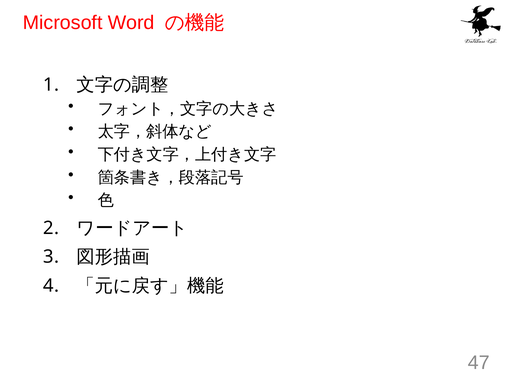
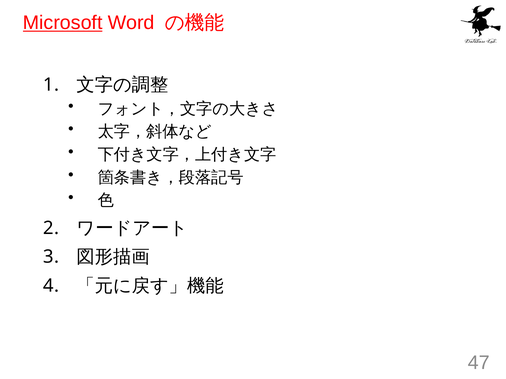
Microsoft underline: none -> present (63, 23)
